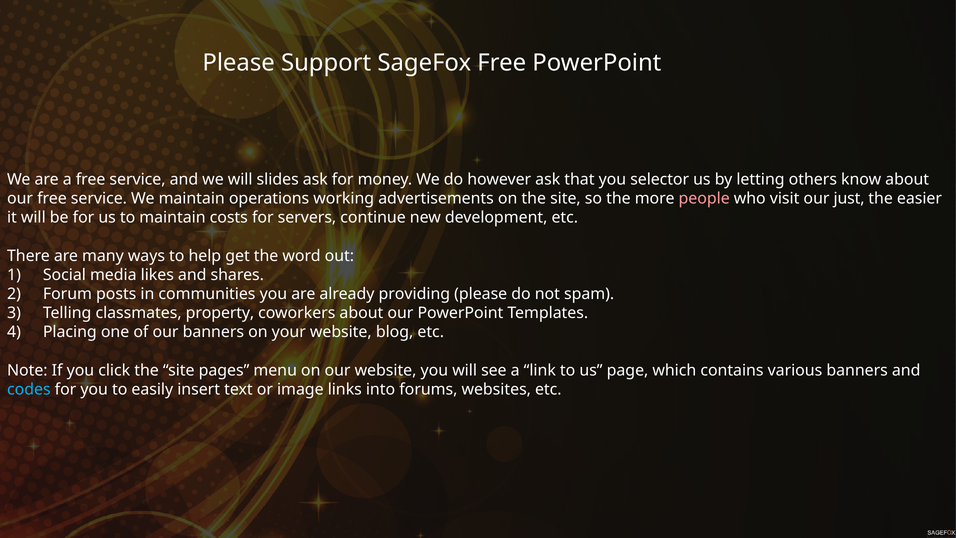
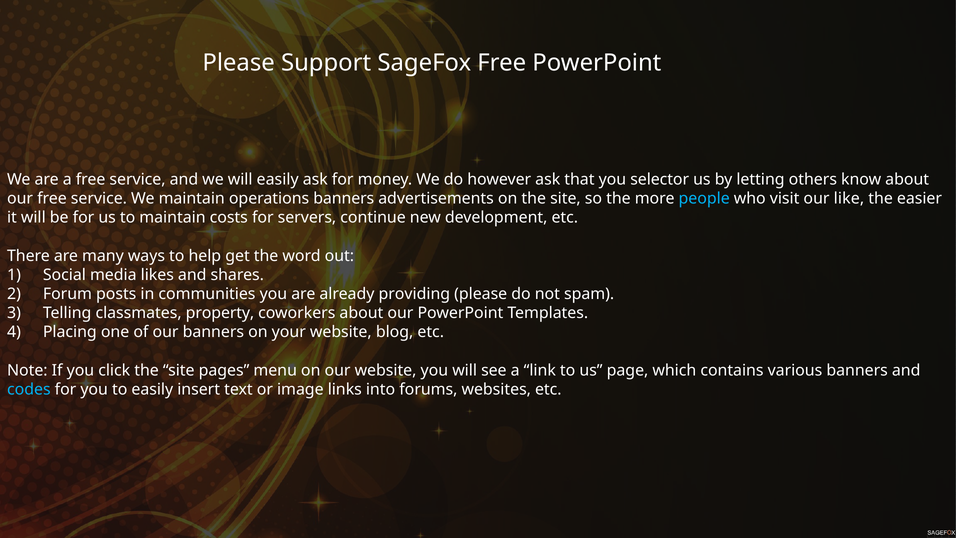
will slides: slides -> easily (278, 179)
operations working: working -> banners (344, 198)
people colour: pink -> light blue (704, 198)
just: just -> like (849, 198)
